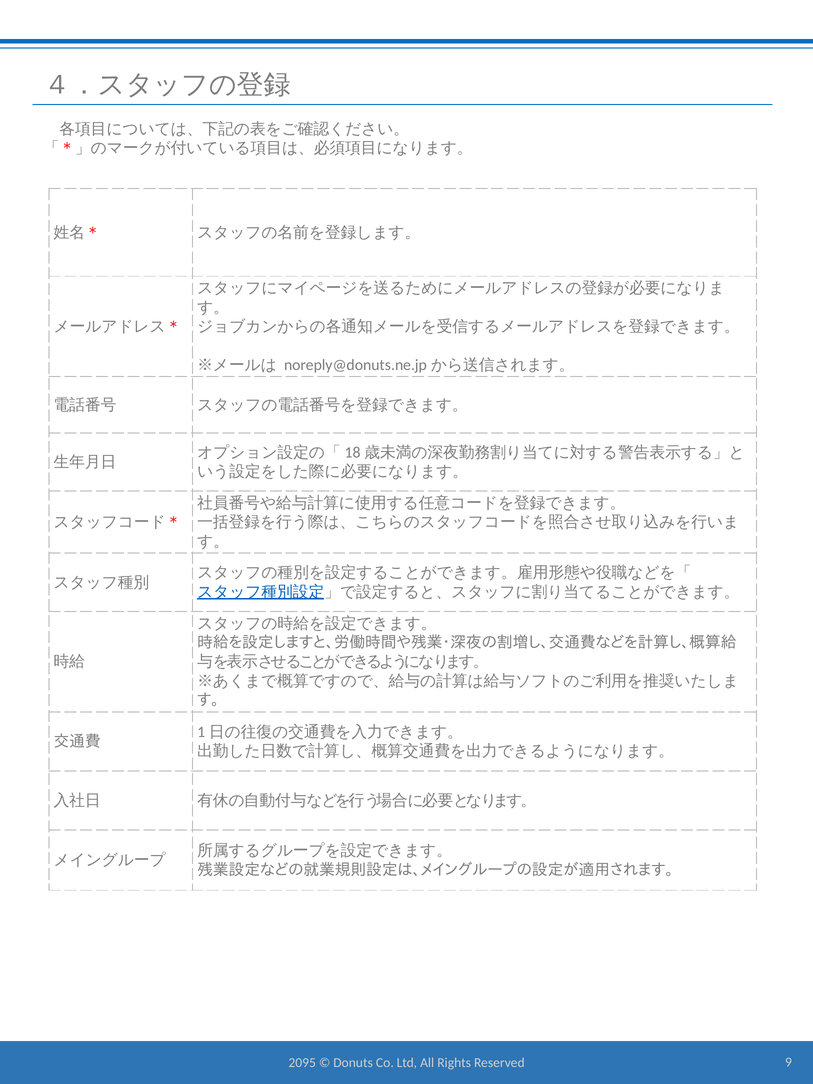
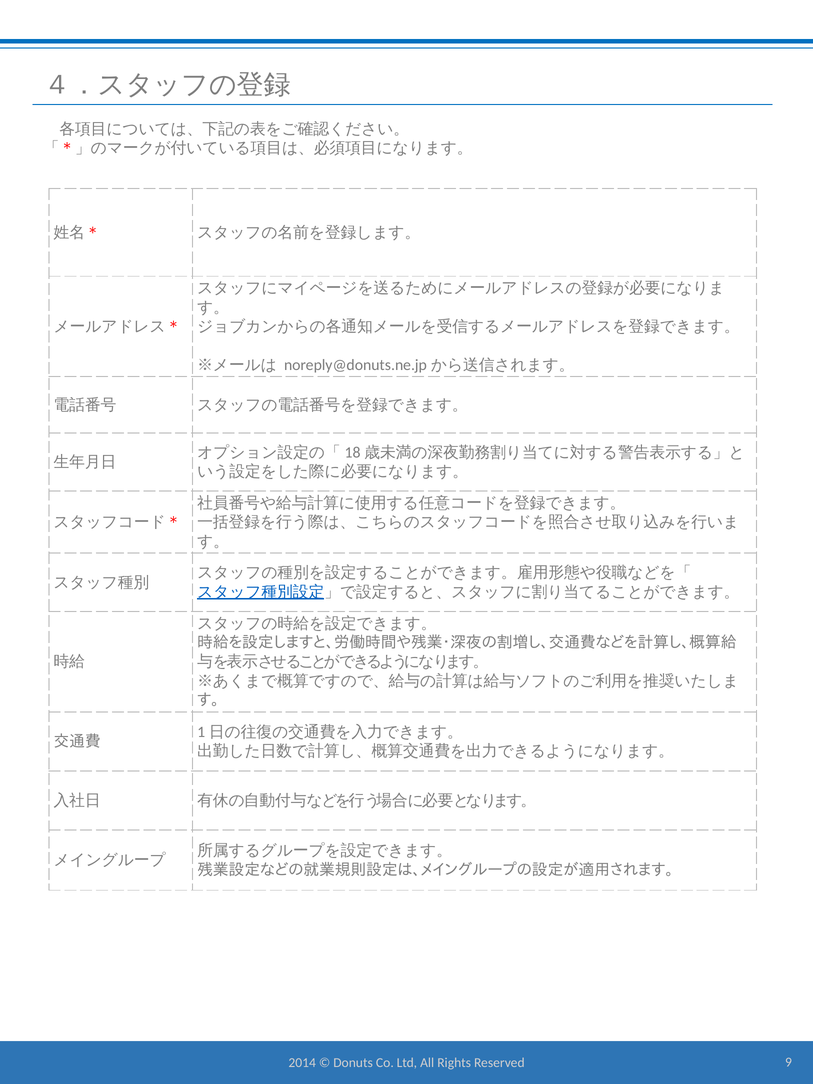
2095: 2095 -> 2014 (302, 1063)
